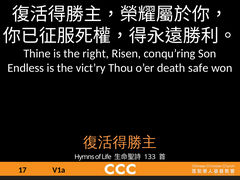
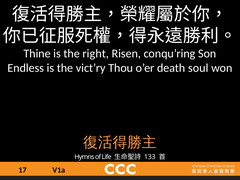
safe: safe -> soul (198, 68)
